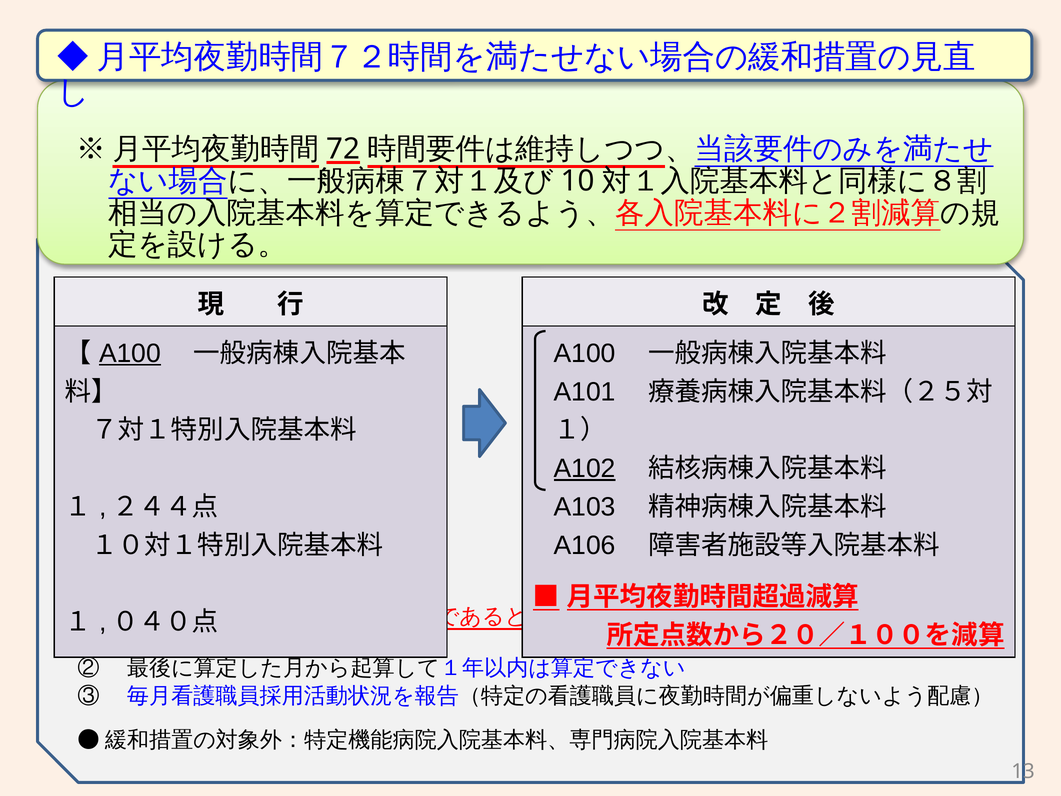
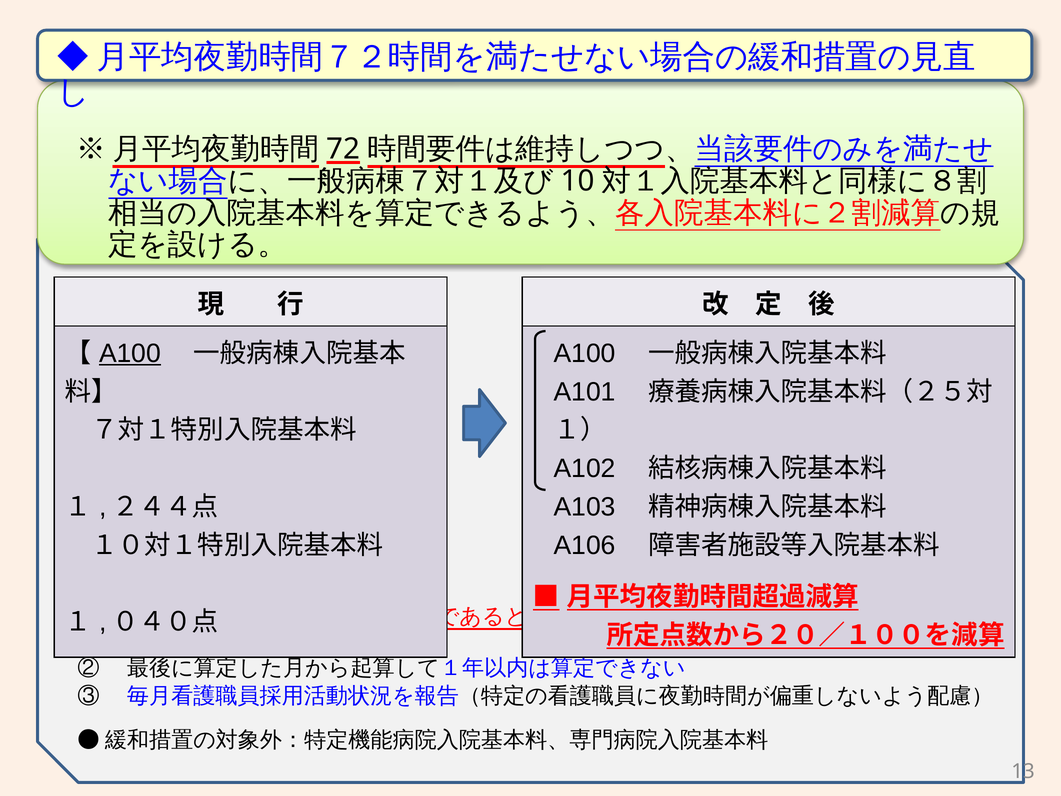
A102 underline: present -> none (585, 468)
